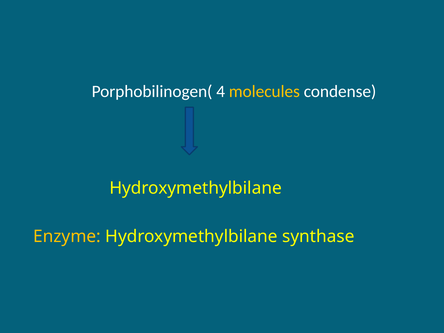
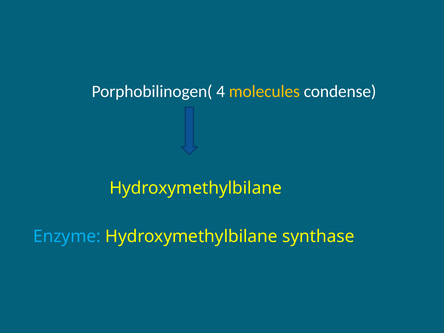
Enzyme colour: yellow -> light blue (67, 237)
